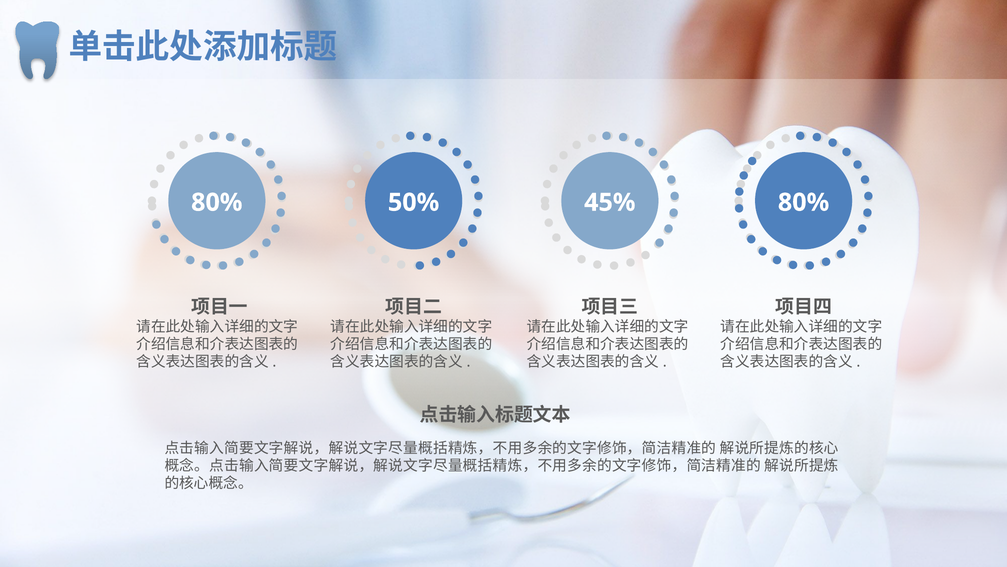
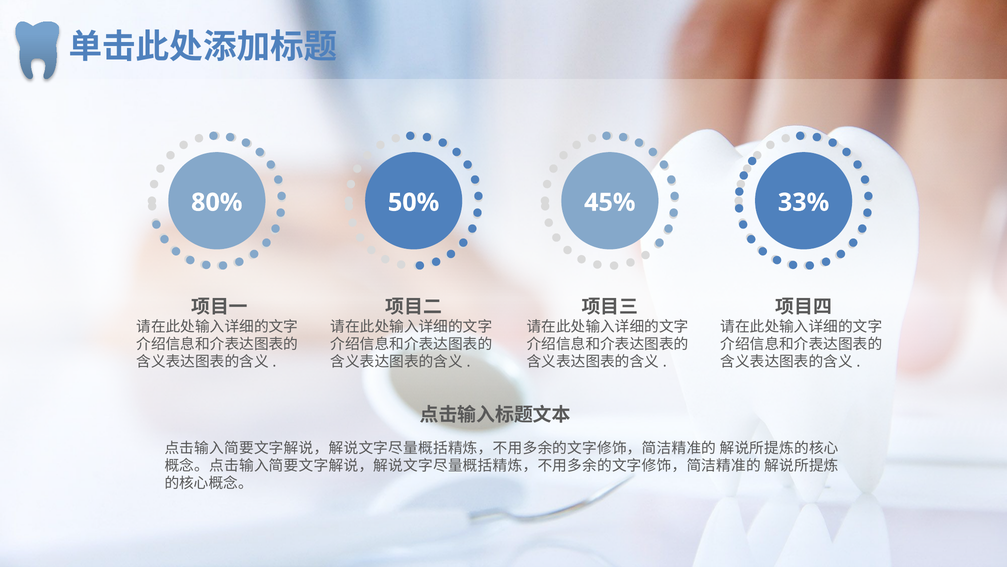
80%: 80% -> 33% (804, 202)
